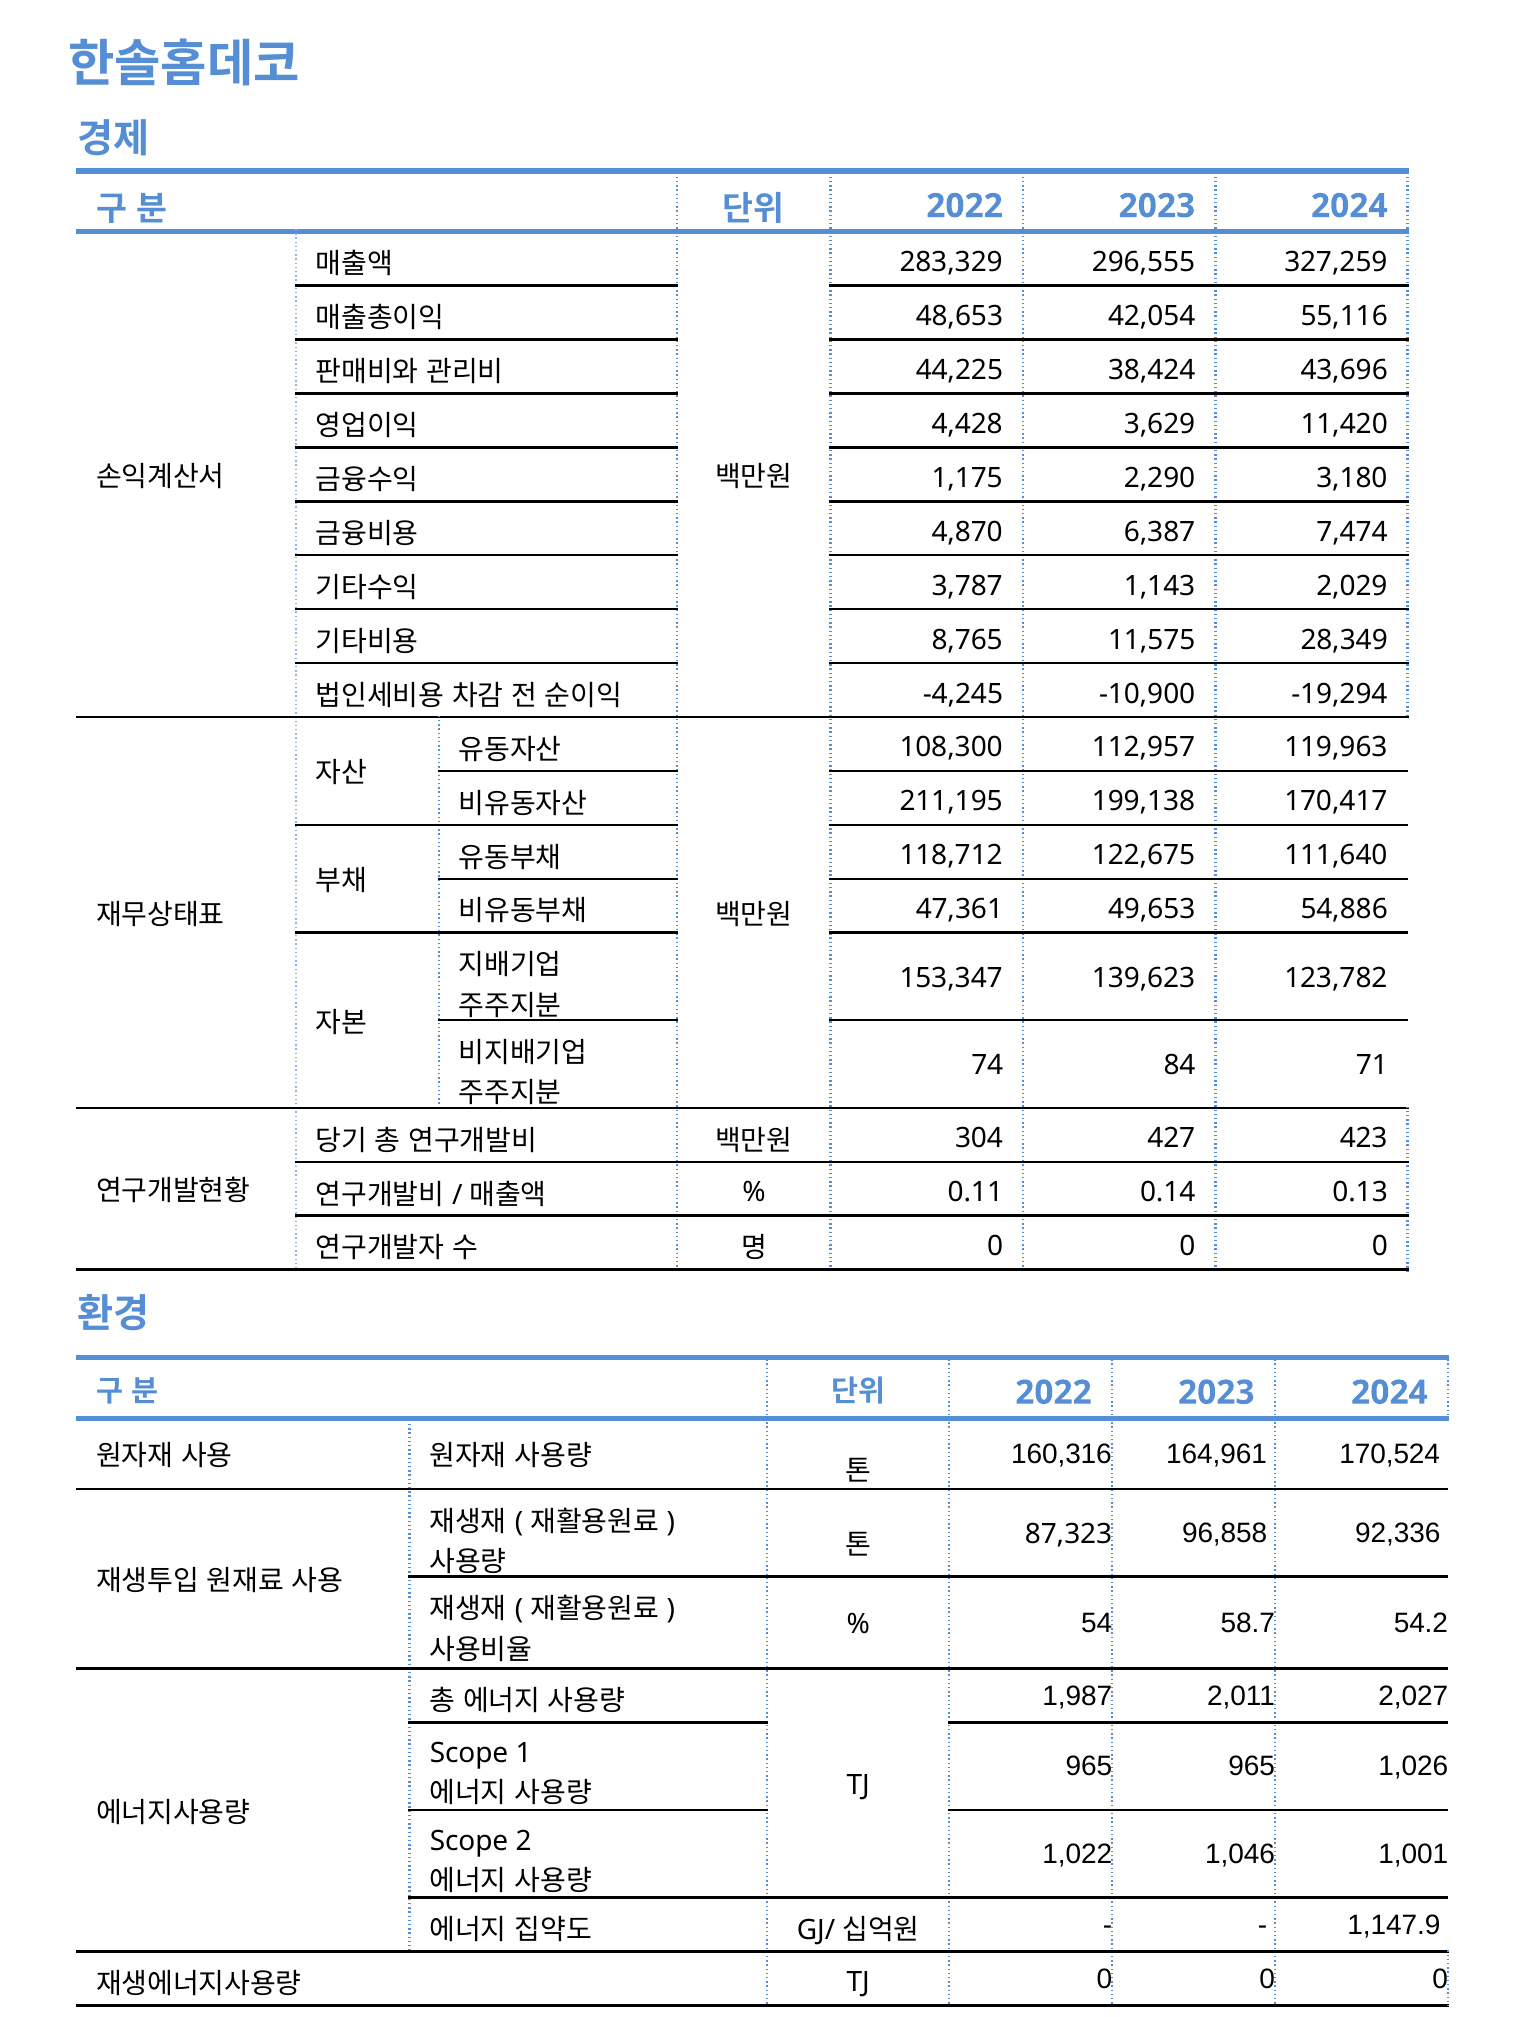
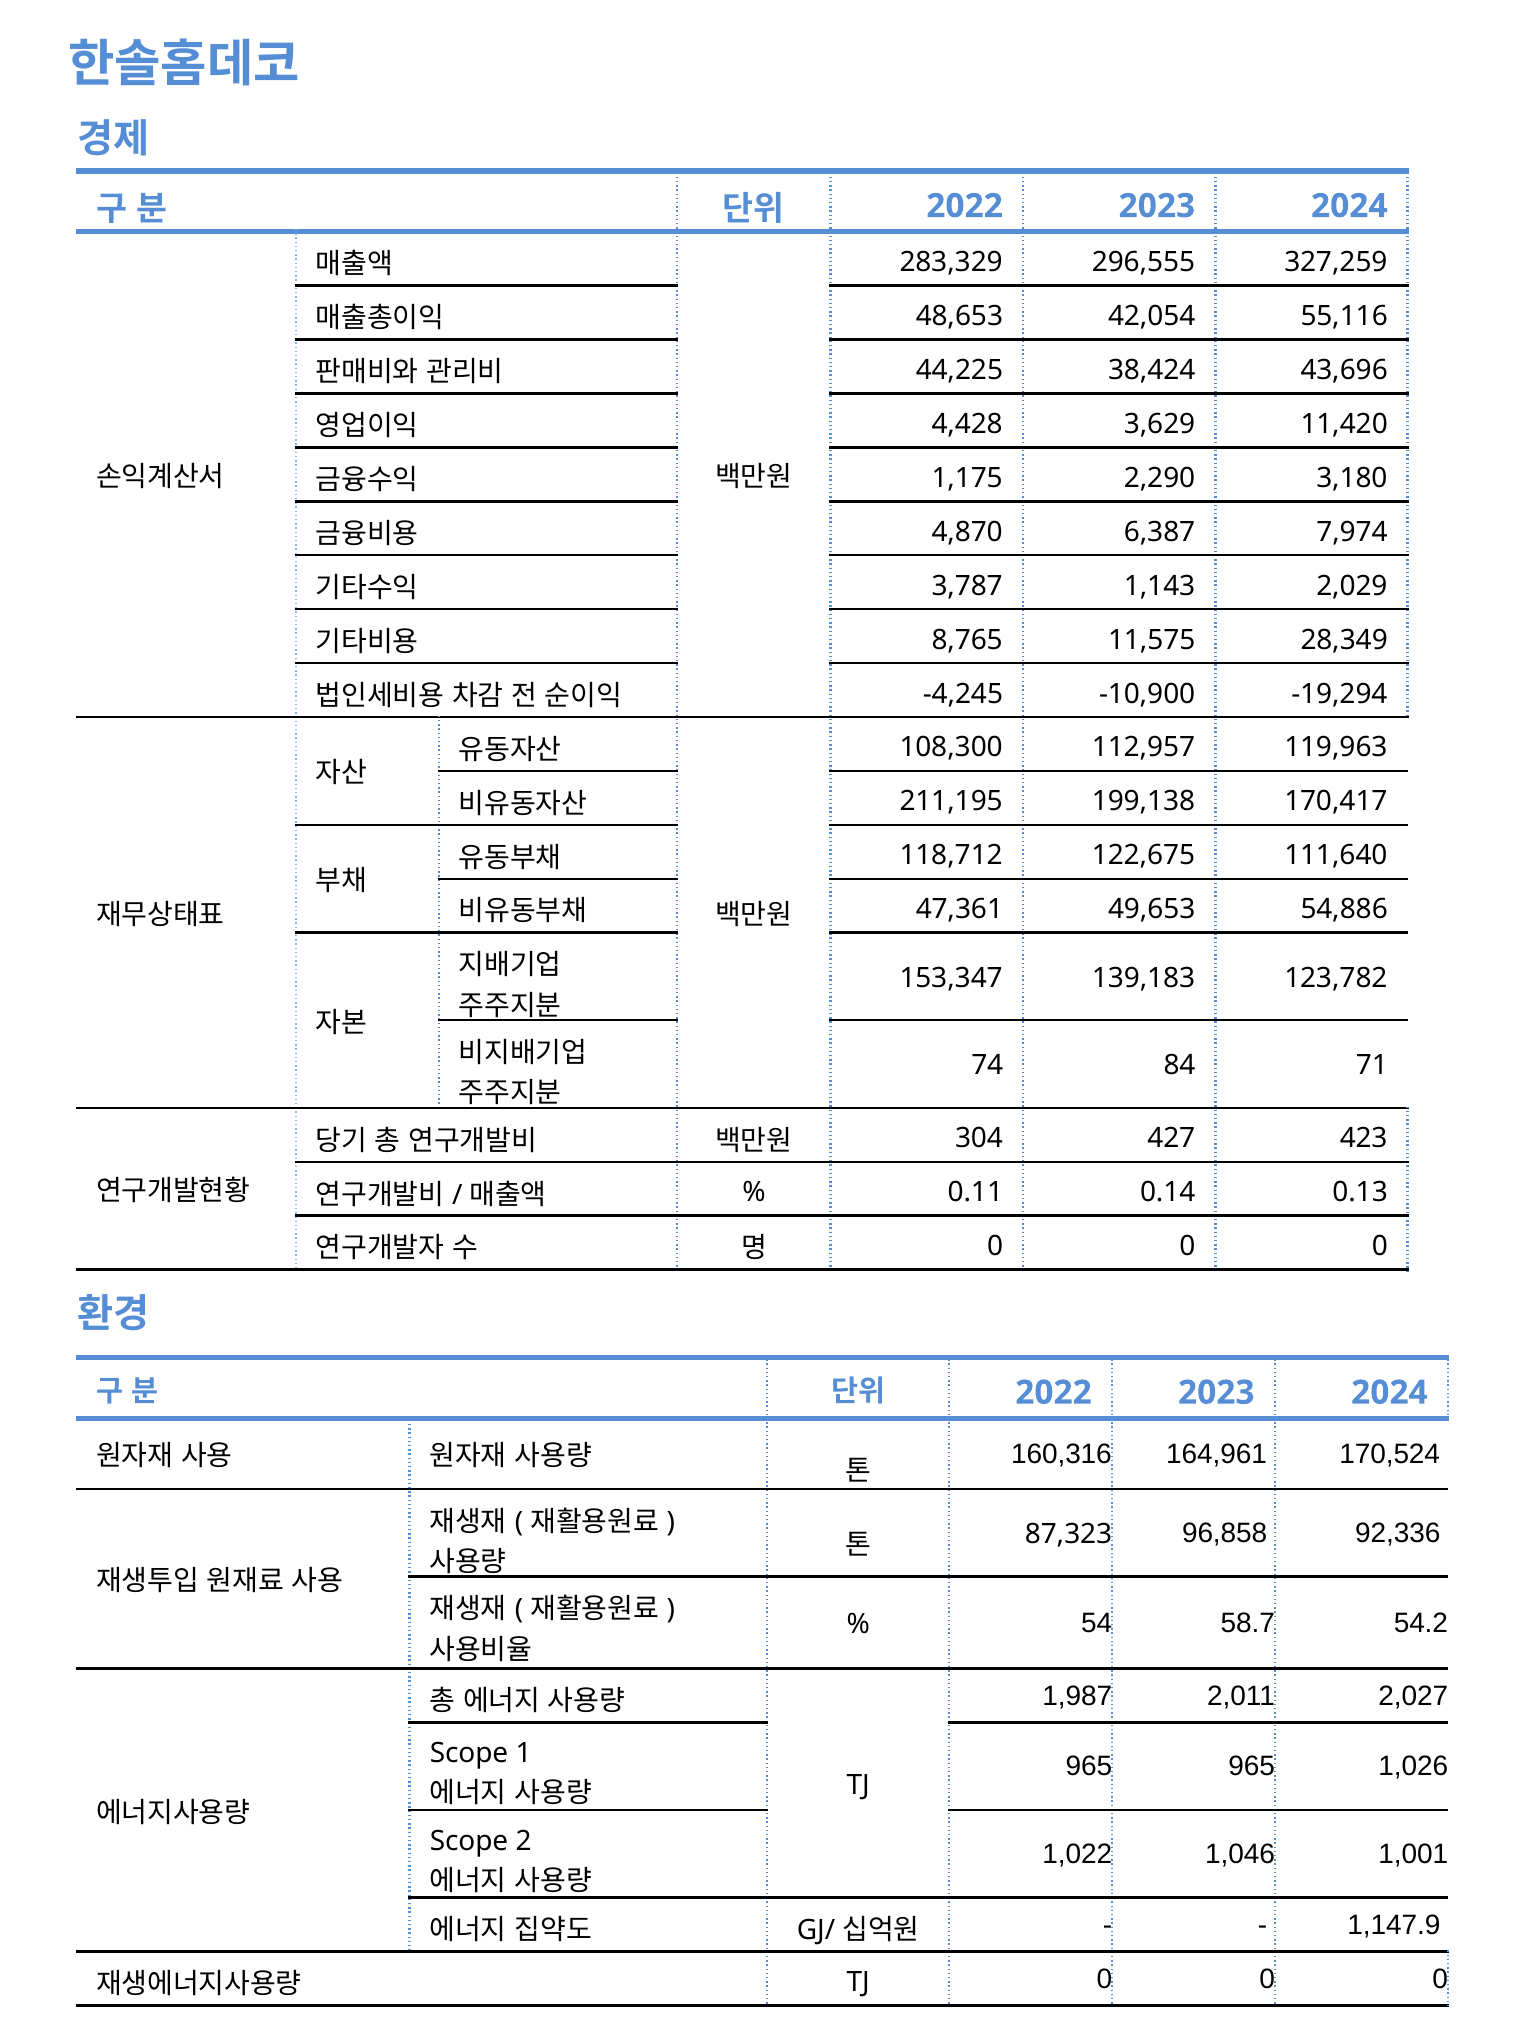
7,474: 7,474 -> 7,974 (1352, 532)
139,623: 139,623 -> 139,183 (1144, 978)
